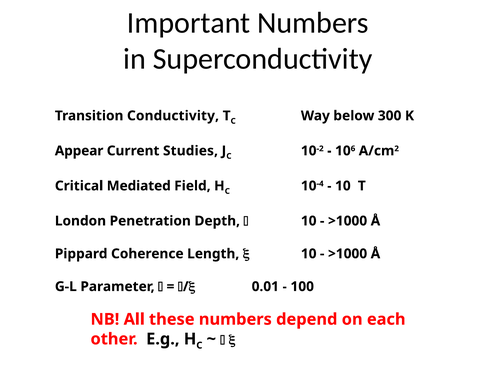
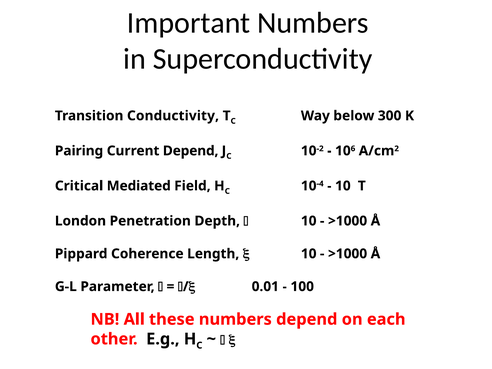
Appear: Appear -> Pairing (79, 151)
Current Studies: Studies -> Depend (191, 151)
